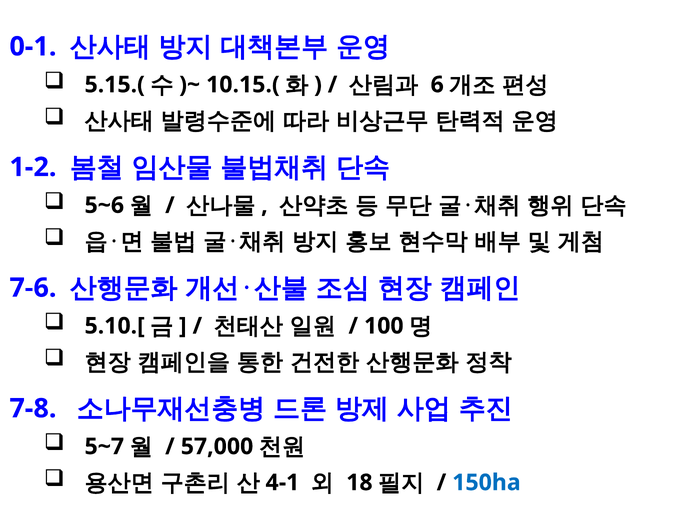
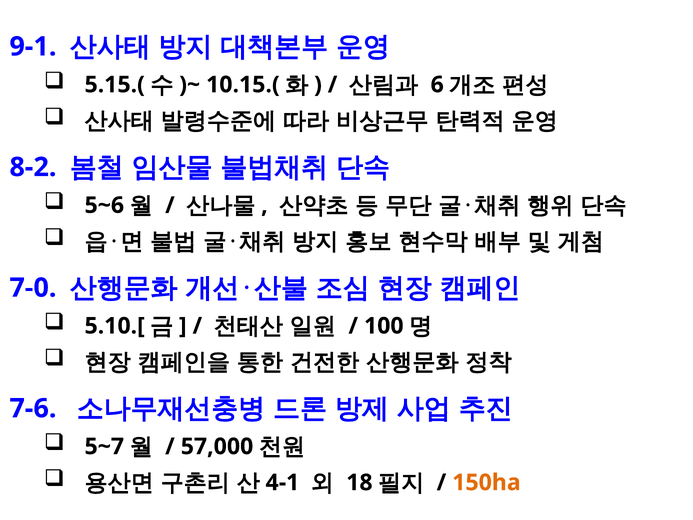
0-1: 0-1 -> 9-1 (33, 47)
1-2: 1-2 -> 8-2 (33, 167)
7-6: 7-6 -> 7-0 (33, 288)
7-8: 7-8 -> 7-6 (33, 408)
150ha colour: blue -> orange (486, 482)
